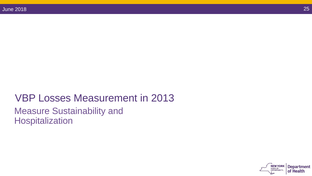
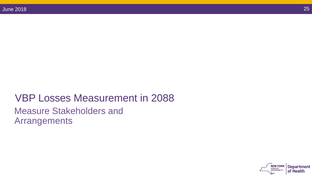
2013: 2013 -> 2088 (163, 98)
Sustainability: Sustainability -> Stakeholders (79, 111)
Hospitalization: Hospitalization -> Arrangements (43, 121)
